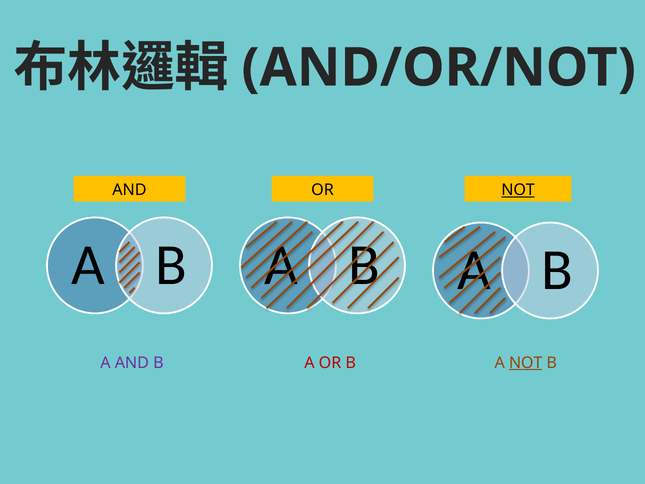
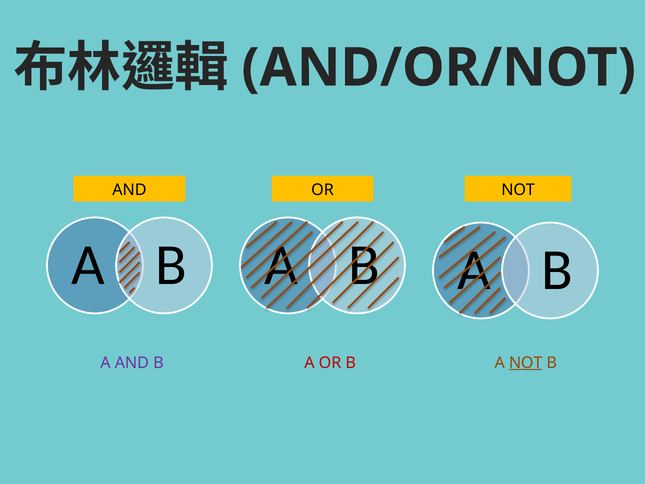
NOT underline: present -> none (518, 190)
